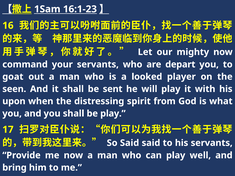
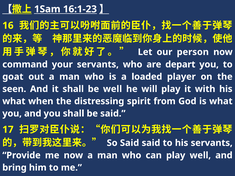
mighty: mighty -> person (193, 52)
looked: looked -> loaded (147, 77)
be sent: sent -> well (113, 89)
upon: upon -> what (14, 101)
be play: play -> said (113, 114)
